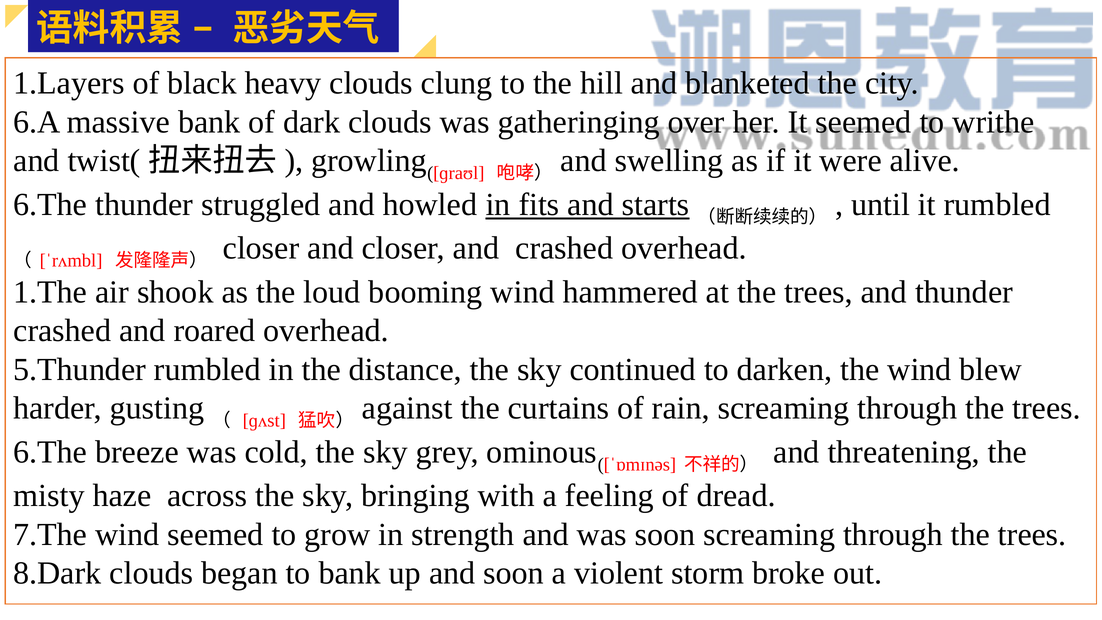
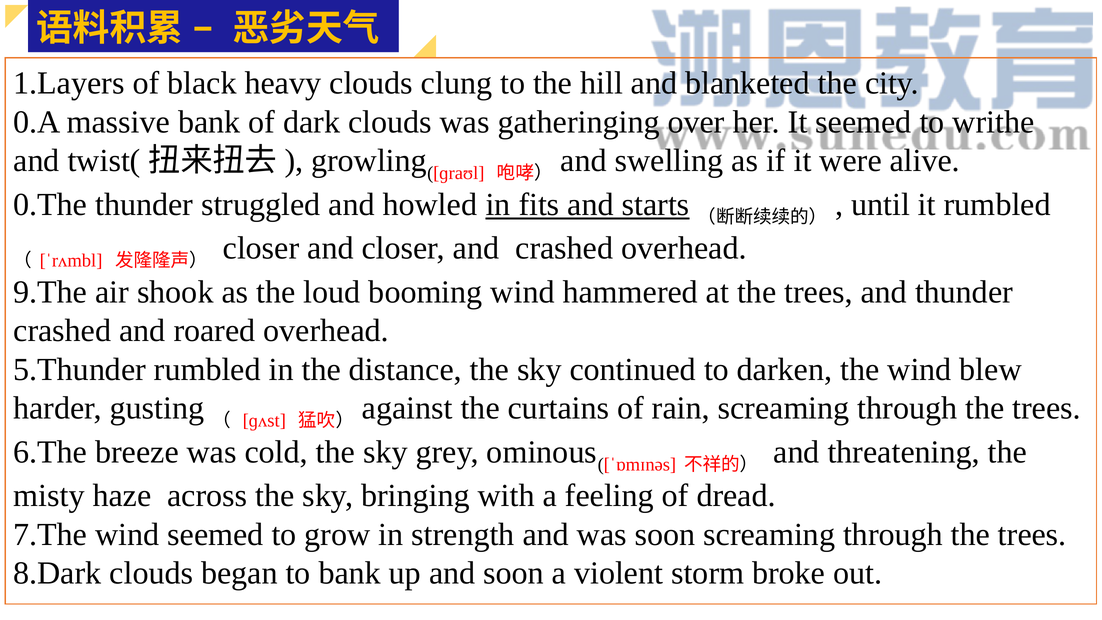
6.A: 6.A -> 0.A (37, 122)
6.The: 6.The -> 0.The (50, 204)
1.The: 1.The -> 9.The (50, 292)
